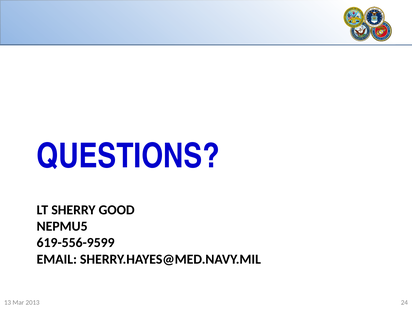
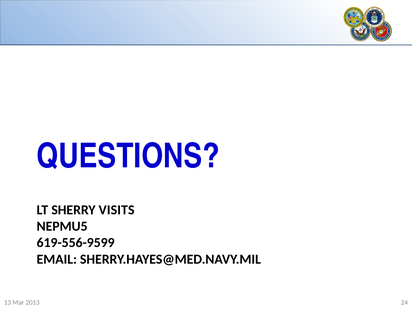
GOOD: GOOD -> VISITS (117, 210)
